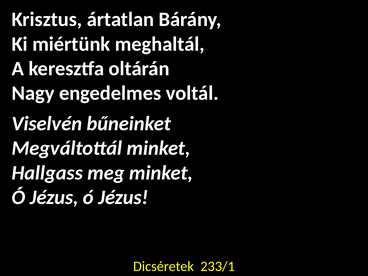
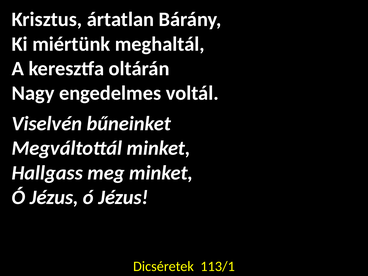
233/1: 233/1 -> 113/1 (218, 266)
